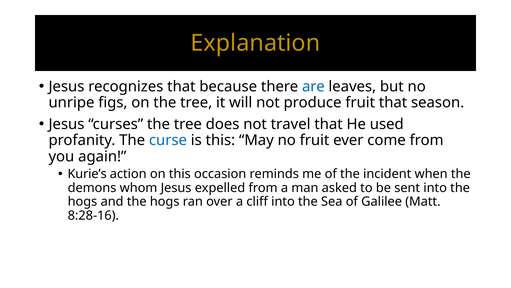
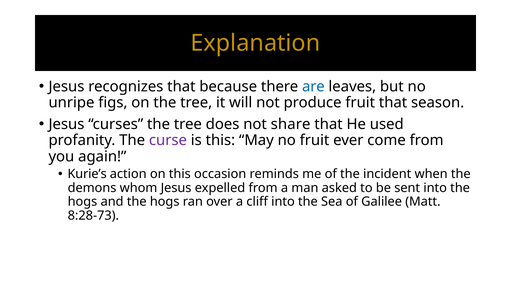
travel: travel -> share (291, 124)
curse colour: blue -> purple (168, 140)
8:28-16: 8:28-16 -> 8:28-73 (93, 215)
